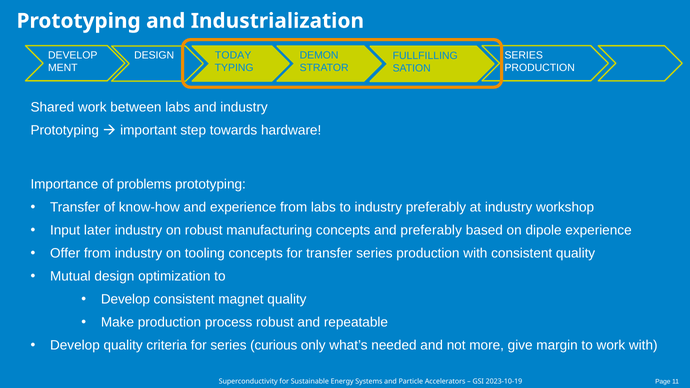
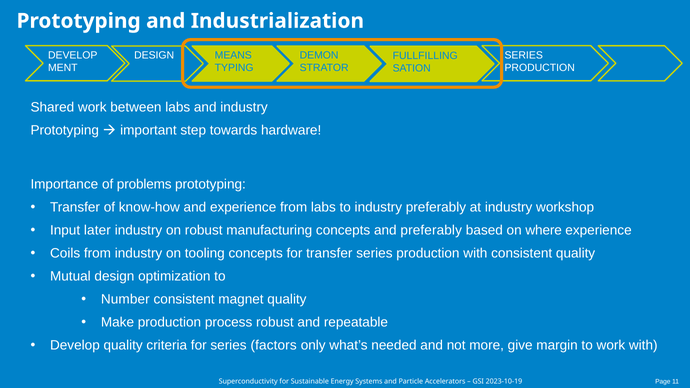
TODAY: TODAY -> MEANS (233, 55)
dipole: dipole -> where (544, 231)
Offer: Offer -> Coils (65, 254)
Develop: Develop -> Number (125, 300)
curious: curious -> factors (274, 346)
